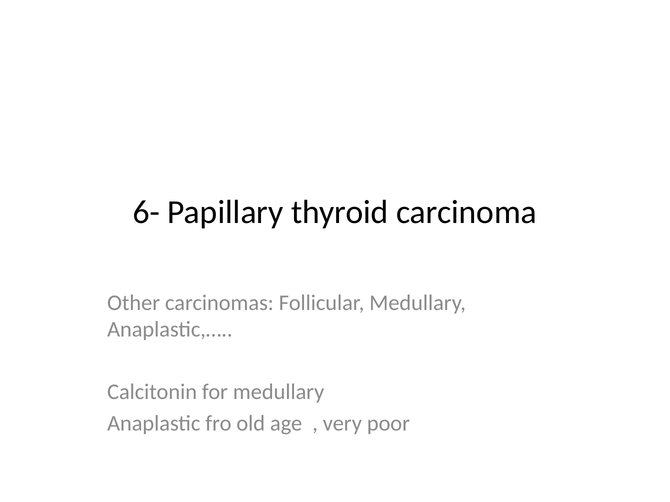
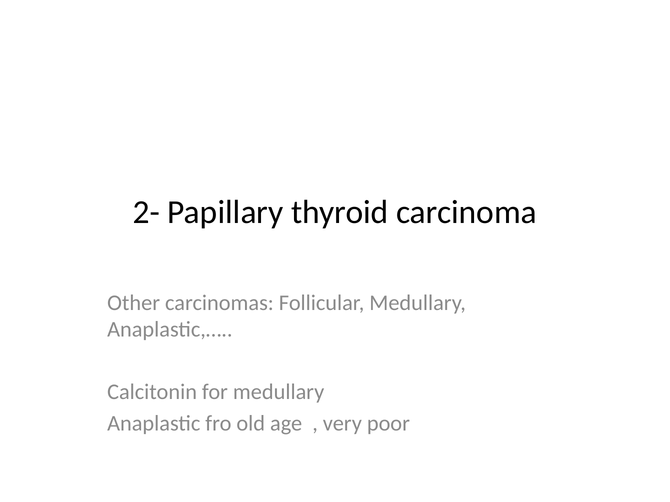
6-: 6- -> 2- (146, 212)
